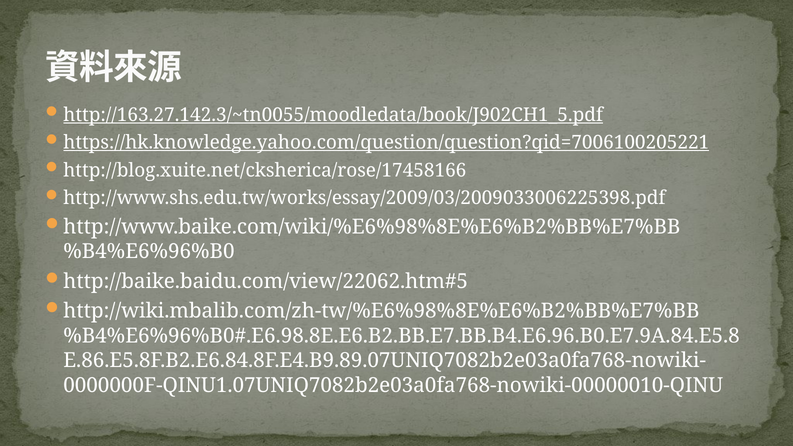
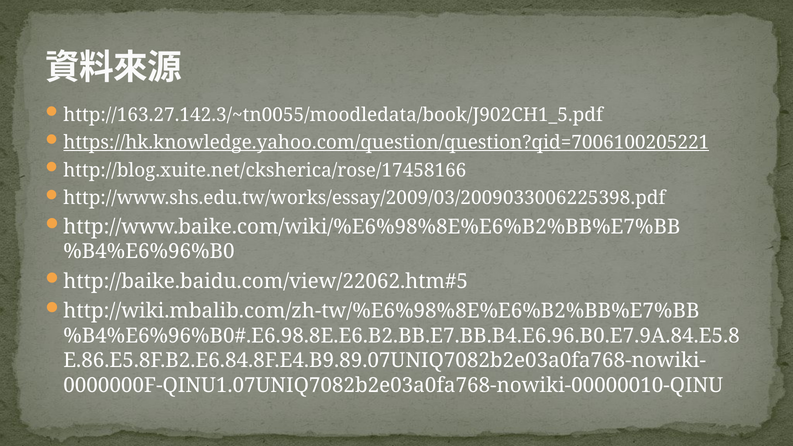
http://163.27.142.3/~tn0055/moodledata/book/J902CH1_5.pdf underline: present -> none (333, 115)
